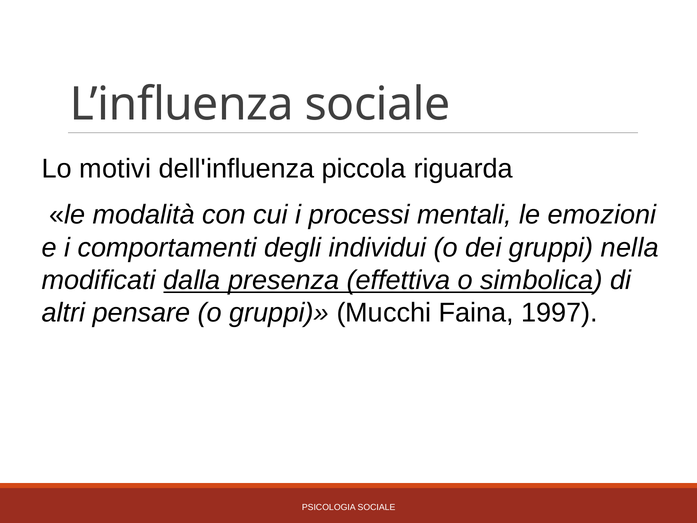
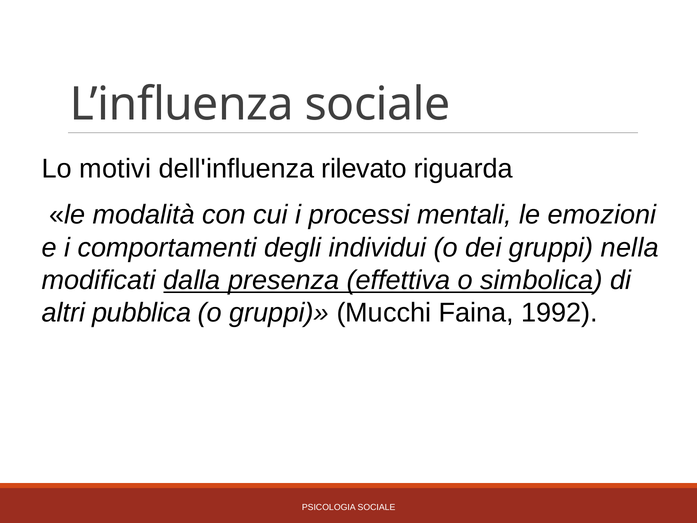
piccola: piccola -> rilevato (364, 169)
pensare: pensare -> pubblica (142, 313)
1997: 1997 -> 1992 (560, 313)
